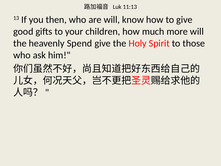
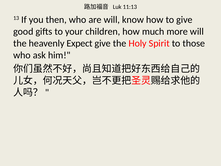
Spend: Spend -> Expect (80, 43)
